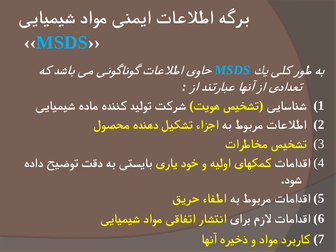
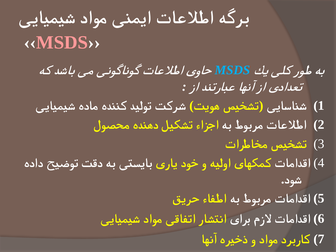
MSDS colour: light blue -> pink (62, 43)
